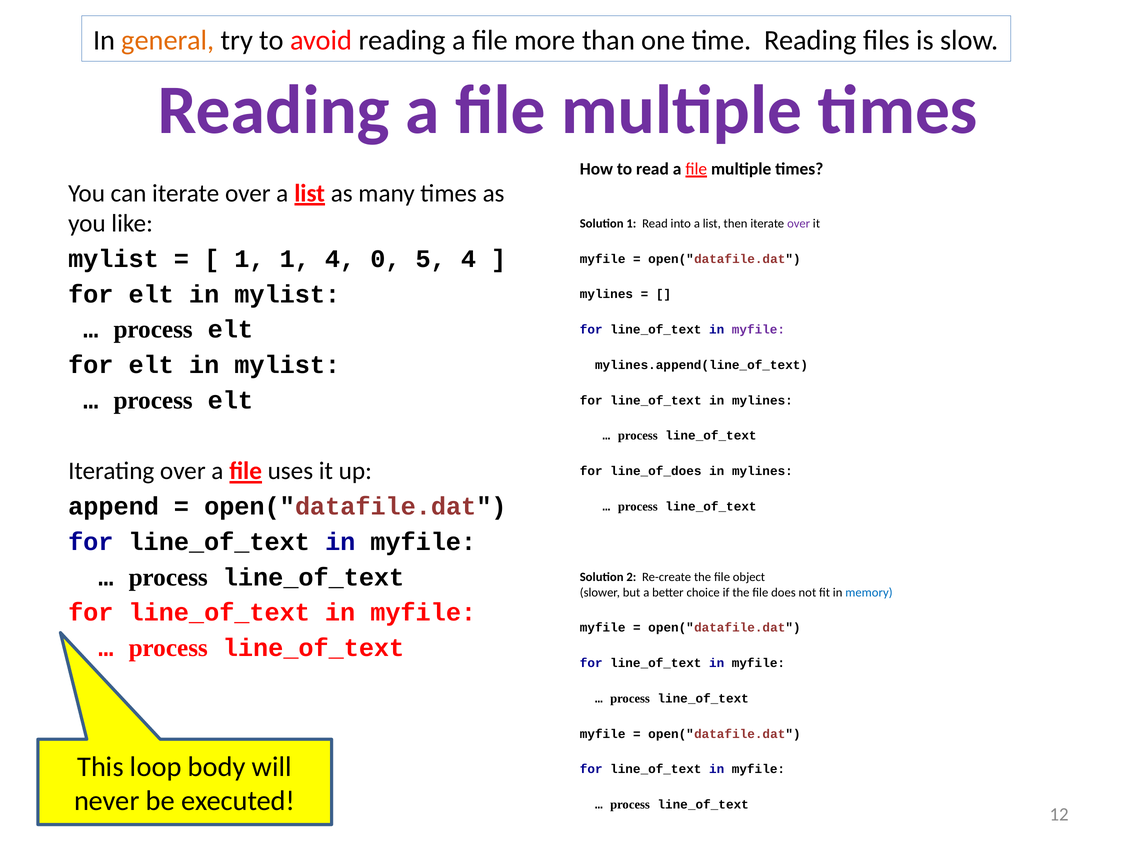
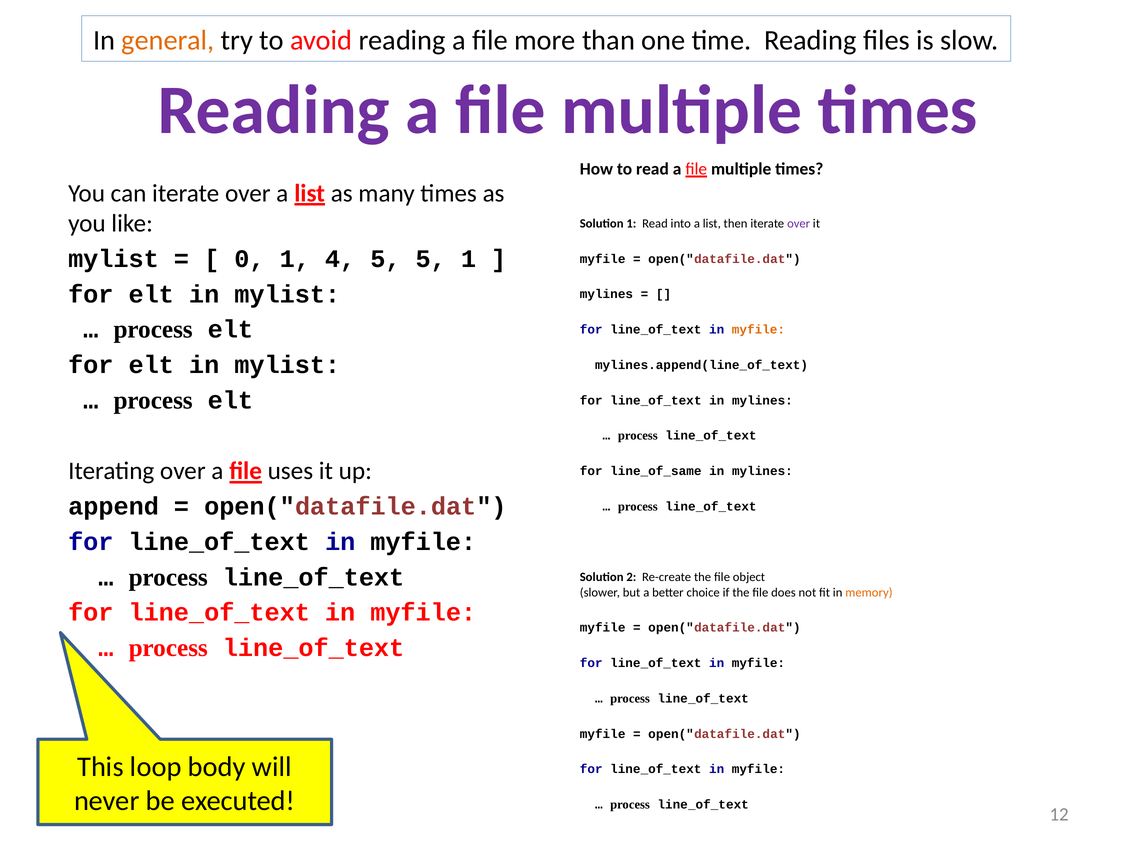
1: 1 -> 0 (249, 259)
4 0: 0 -> 5 (385, 259)
5 4: 4 -> 1 (469, 259)
myfile colour: purple -> orange (758, 330)
line_of_does: line_of_does -> line_of_same (656, 471)
memory colour: blue -> orange (869, 592)
